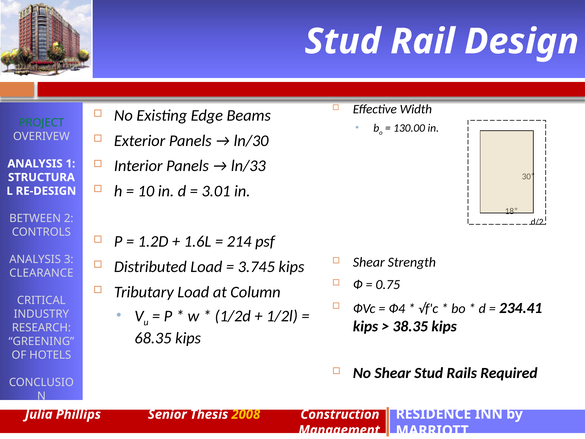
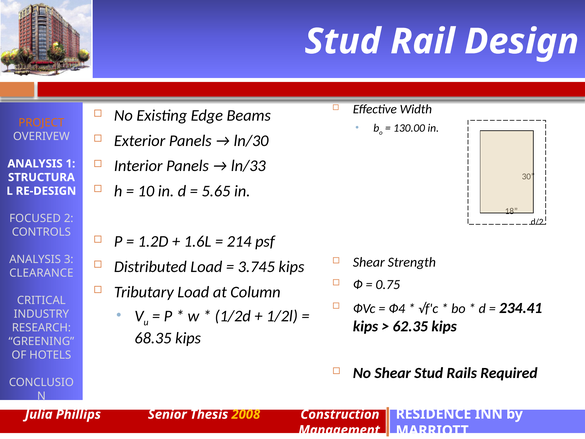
PROJECT colour: green -> orange (41, 123)
3.01: 3.01 -> 5.65 (216, 191)
BETWEEN: BETWEEN -> FOCUSED (35, 218)
38.35: 38.35 -> 62.35 (410, 326)
